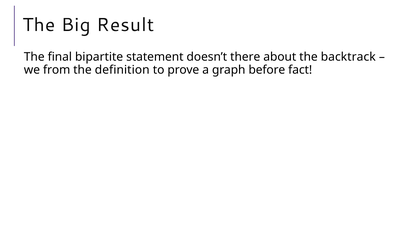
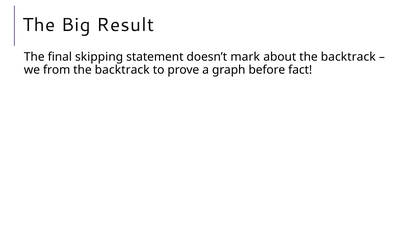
bipartite: bipartite -> skipping (99, 57)
there: there -> mark (245, 57)
definition: definition -> backtrack (122, 70)
